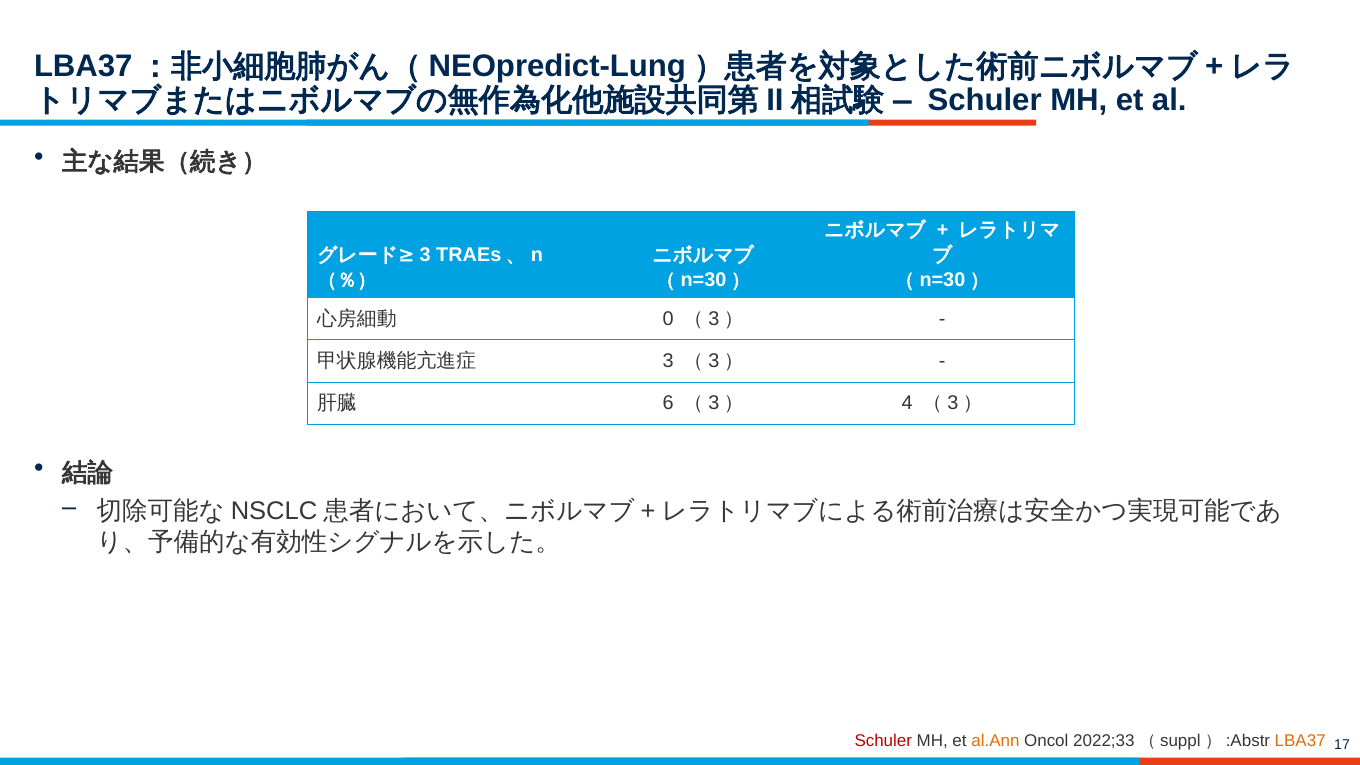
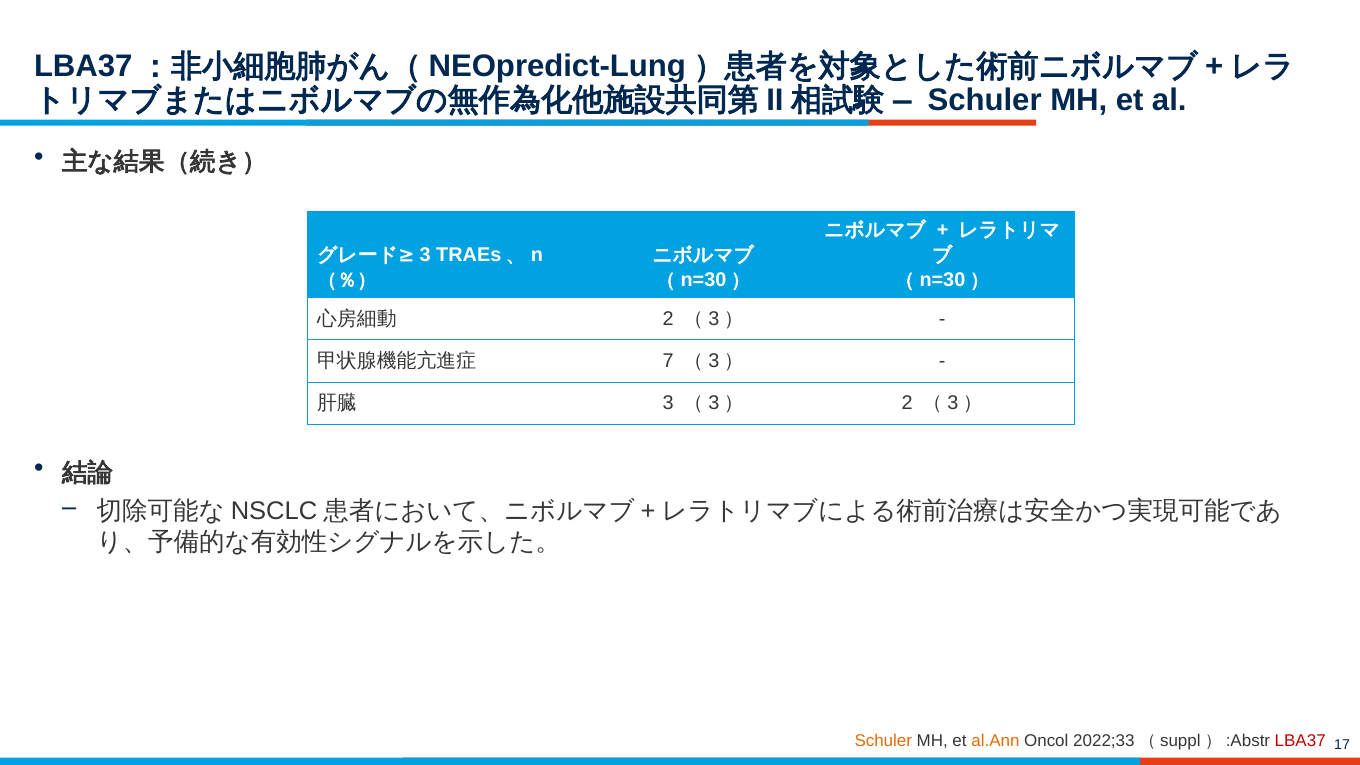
0: 0 -> 2 (668, 319)
3: 3 -> 7 (668, 361)
6: 6 -> 3 (668, 403)
4: 4 -> 2 (907, 403)
Schuler colour: red -> orange (883, 741)
LBA37 colour: orange -> red (1300, 741)
